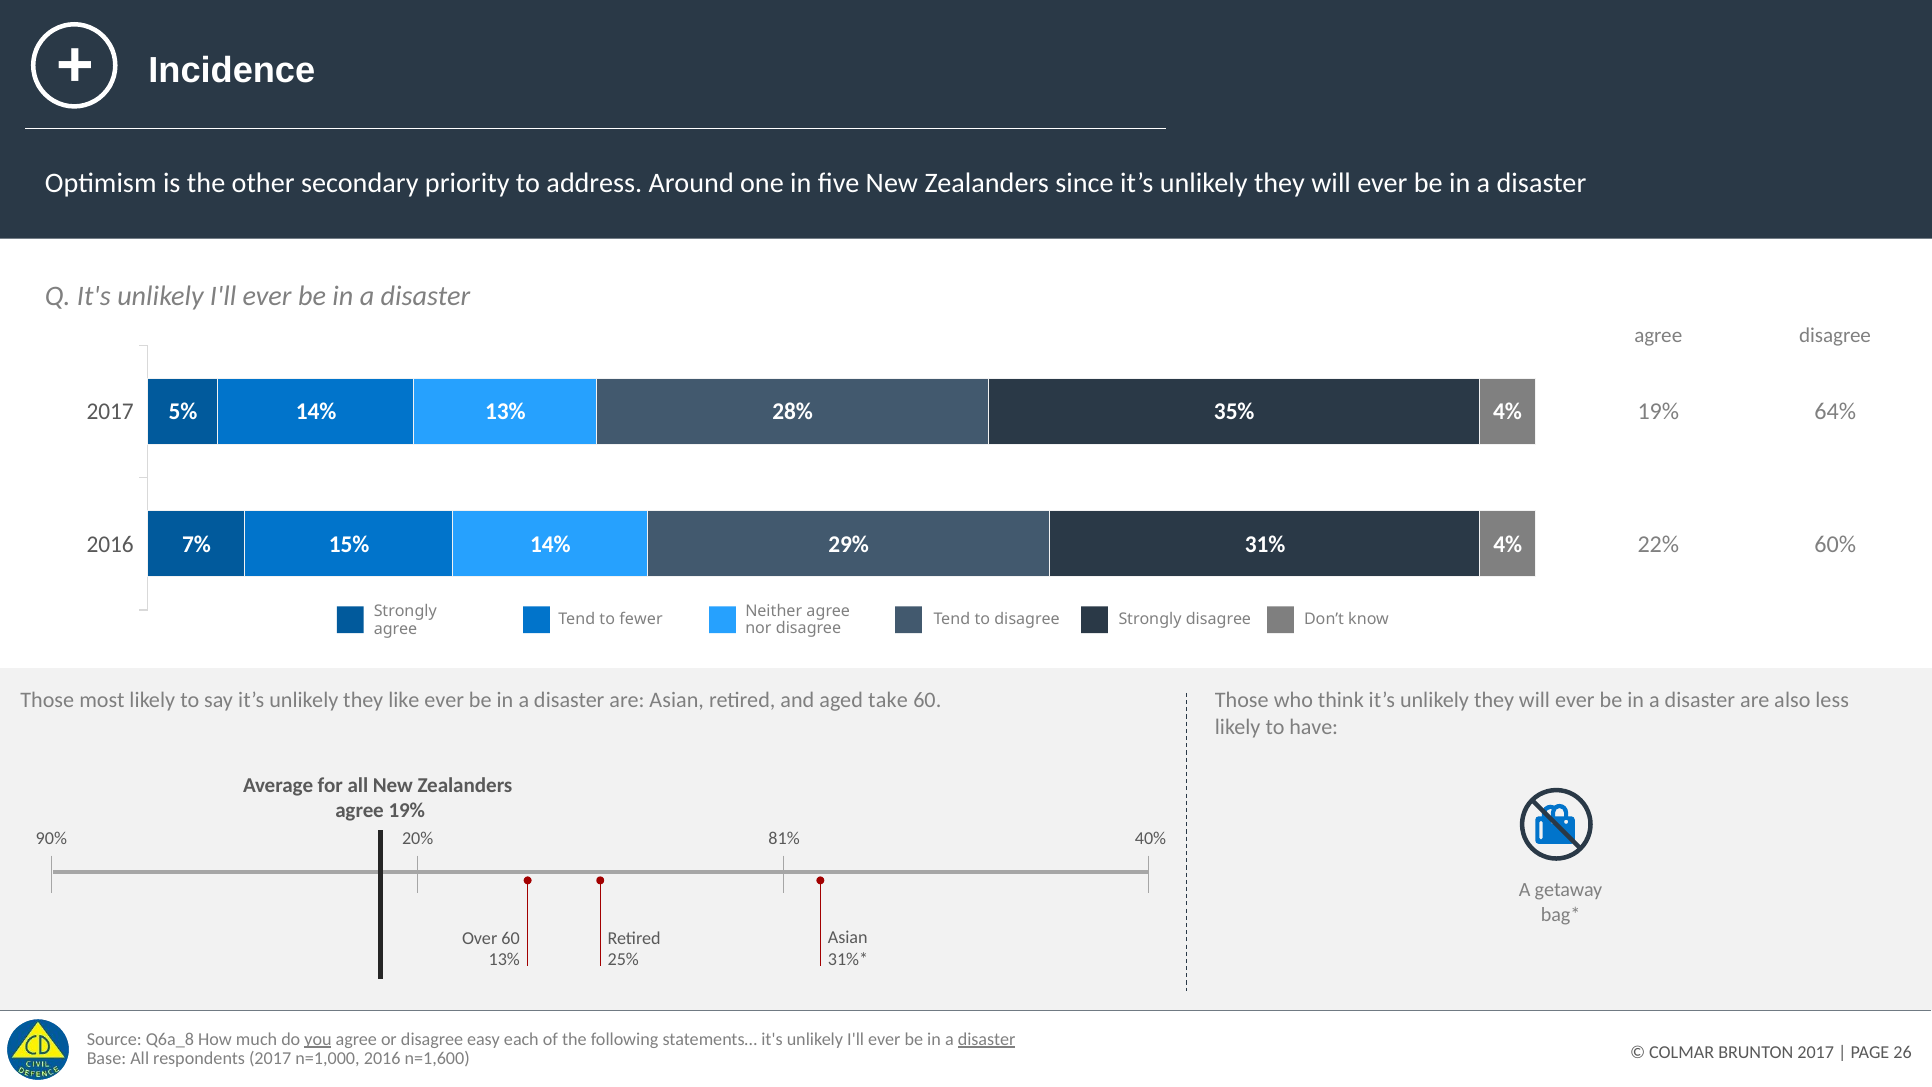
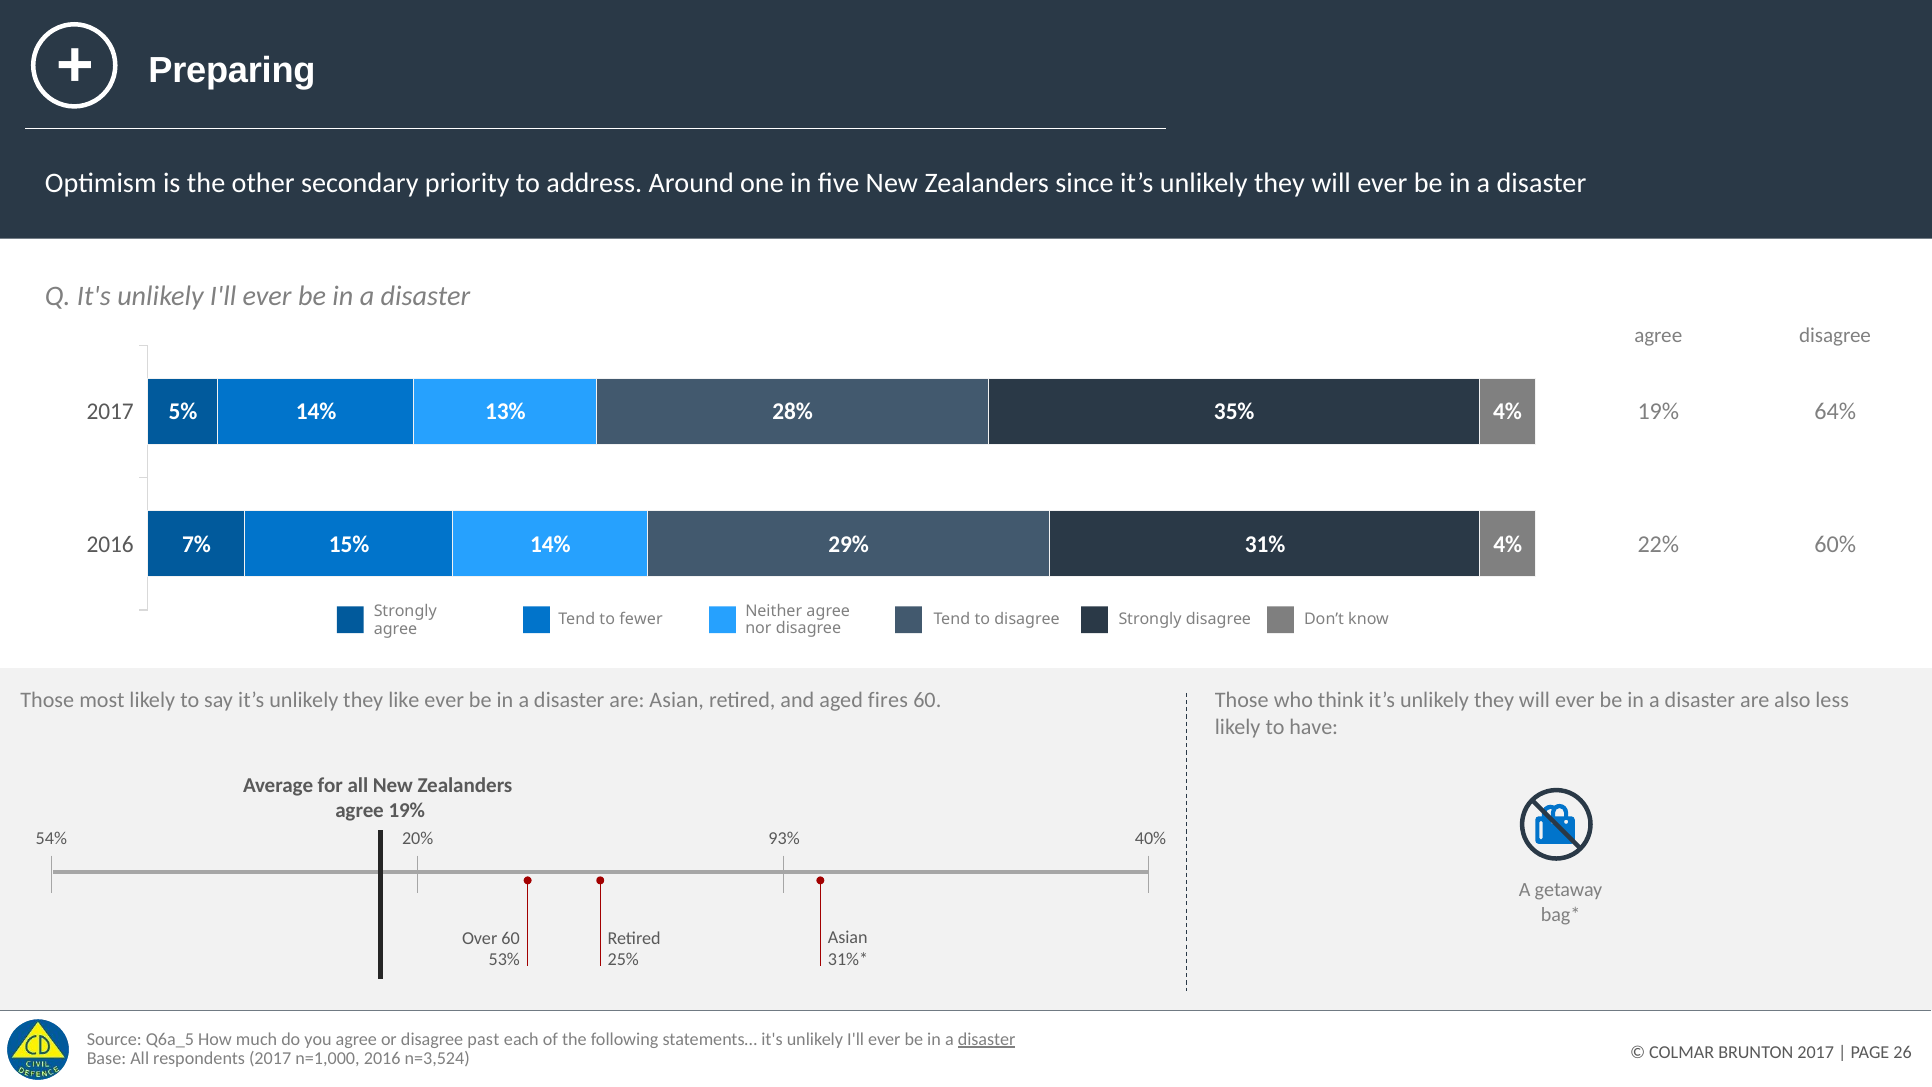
Incidence: Incidence -> Preparing (232, 71)
take: take -> fires (888, 700)
90%: 90% -> 54% (51, 838)
81%: 81% -> 93% (784, 838)
13%: 13% -> 53% (504, 960)
Q6a_8: Q6a_8 -> Q6a_5 (170, 1039)
you underline: present -> none (318, 1039)
easy: easy -> past (483, 1039)
n=1,600: n=1,600 -> n=3,524 (437, 1059)
